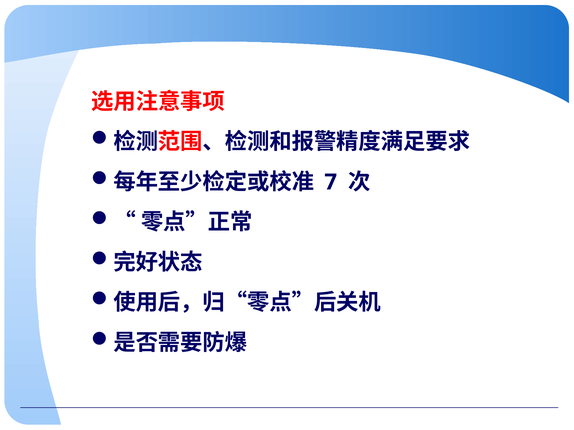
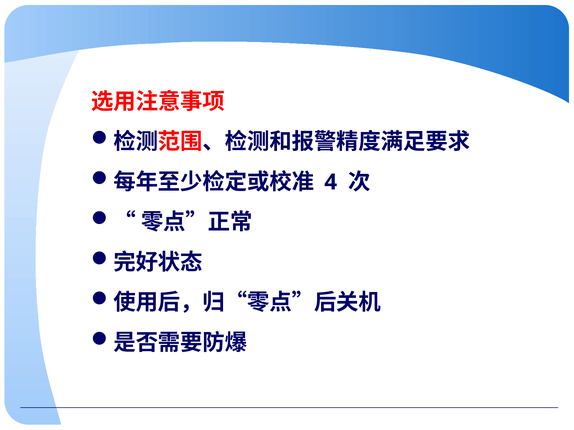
7: 7 -> 4 (331, 182)
